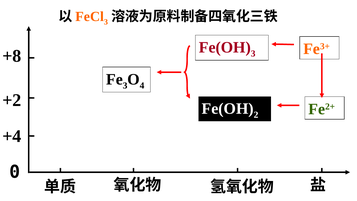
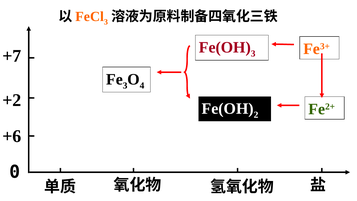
+8: +8 -> +7 (12, 56)
+4: +4 -> +6 (12, 136)
